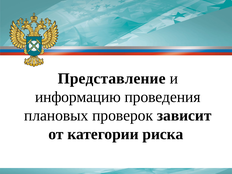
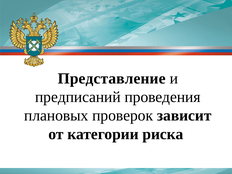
информацию: информацию -> предписаний (78, 97)
